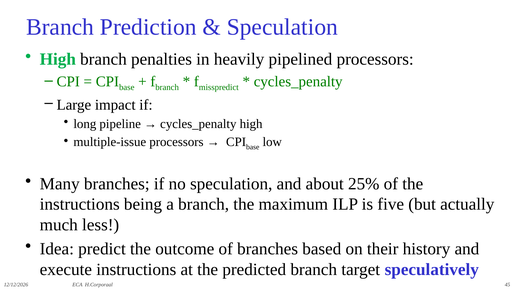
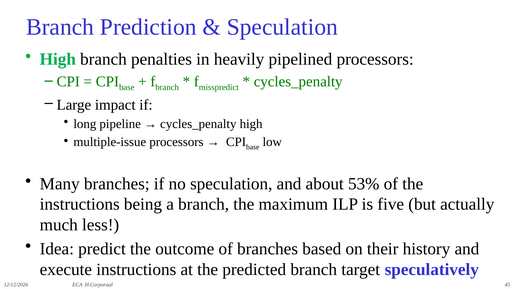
25%: 25% -> 53% (364, 184)
